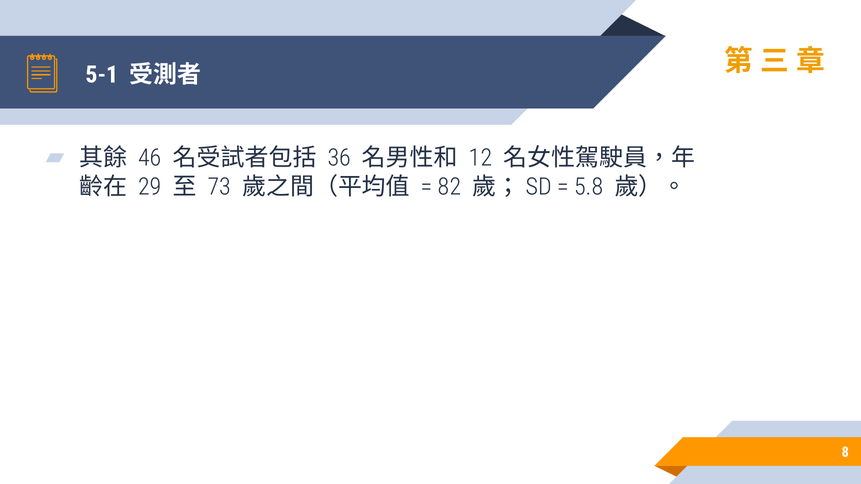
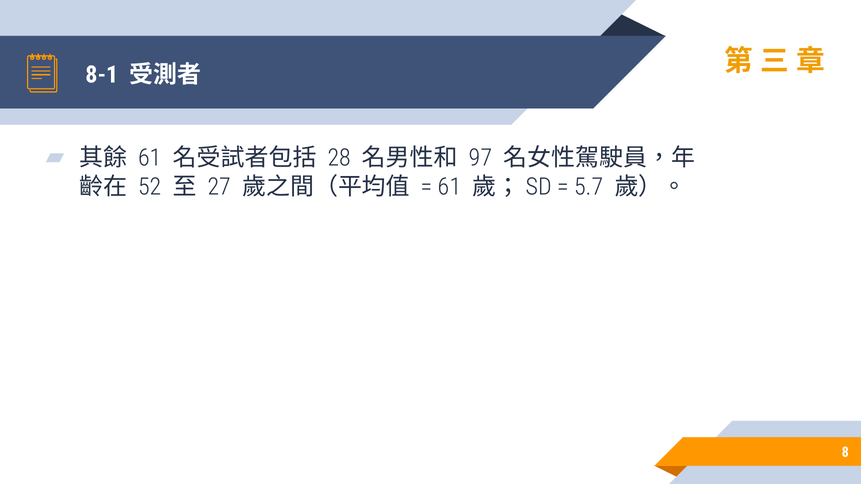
5-1: 5-1 -> 8-1 (102, 75)
46: 46 -> 61 (150, 158)
36: 36 -> 28 (339, 158)
12: 12 -> 97 (481, 158)
29: 29 -> 52 (150, 187)
73: 73 -> 27 (219, 187)
82: 82 -> 61 (450, 187)
5.8: 5.8 -> 5.7 (589, 187)
